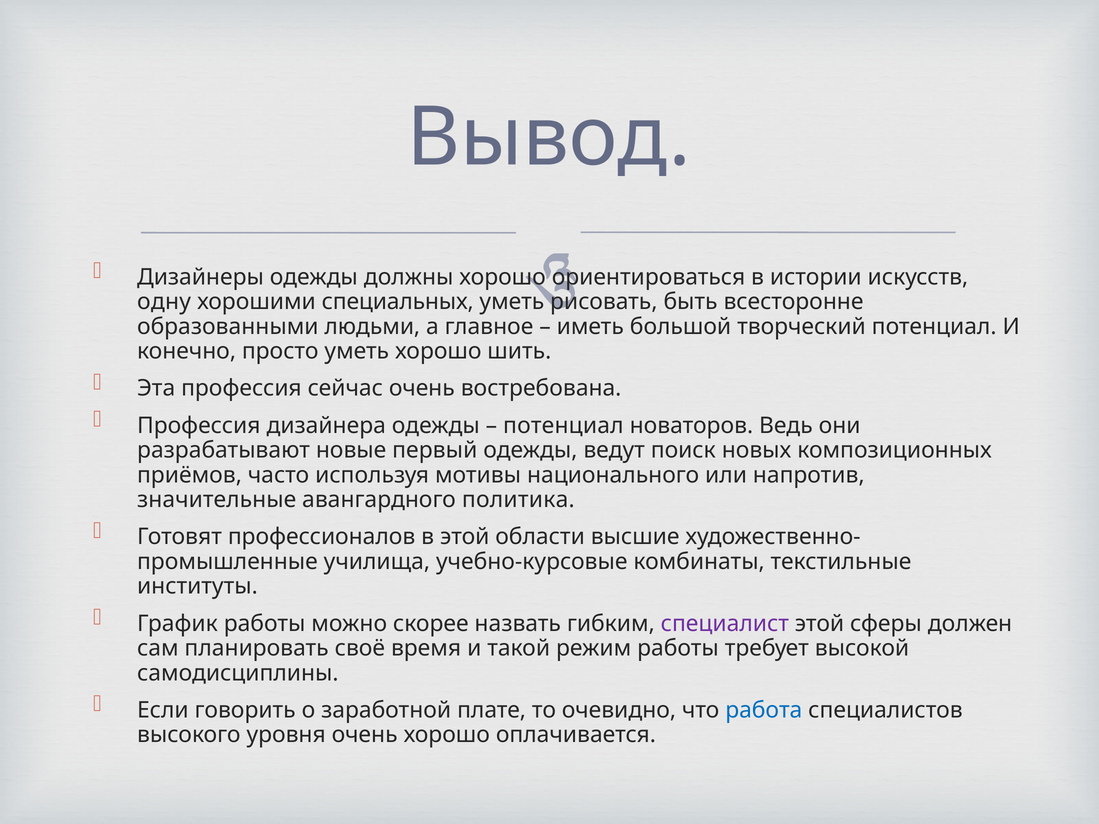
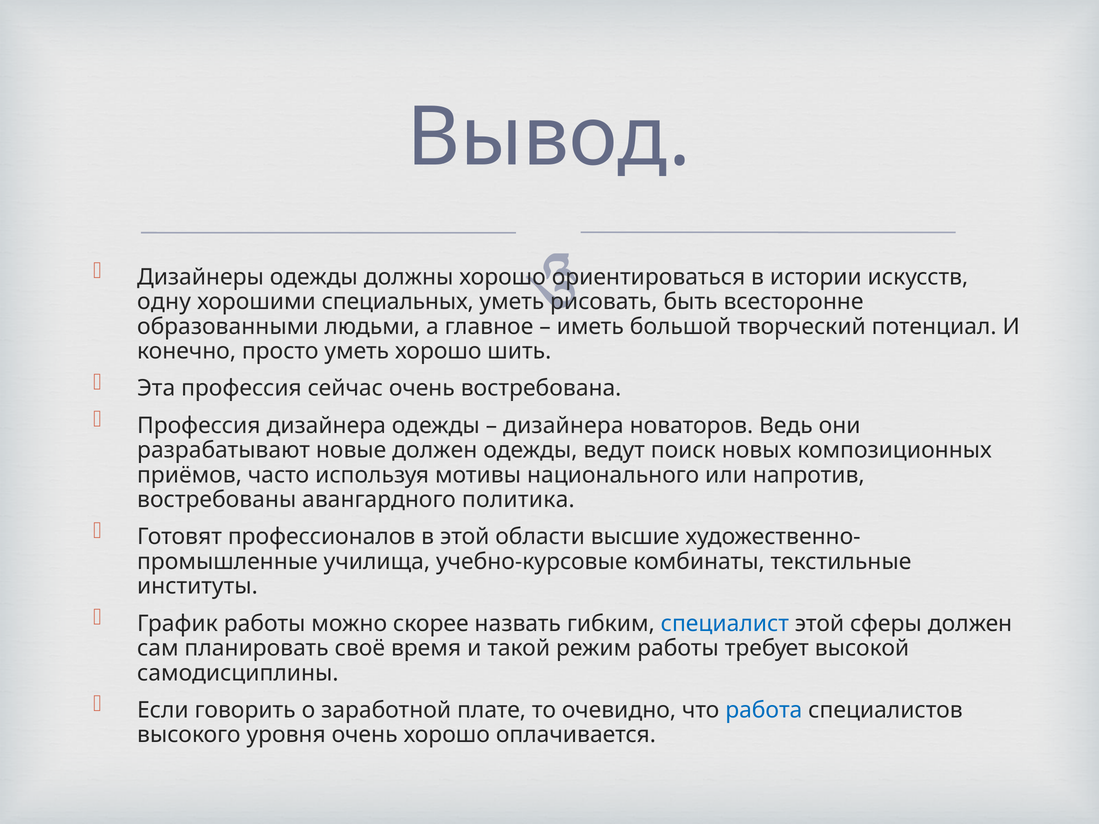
потенциал: потенциал -> дизайнера (563, 426)
новые первый: первый -> должен (435, 450)
значительные: значительные -> востребованы (217, 500)
специалист colour: purple -> blue (725, 624)
